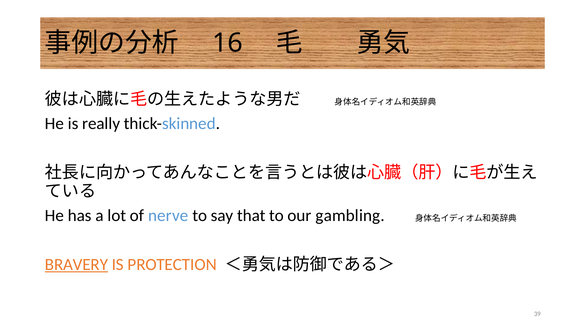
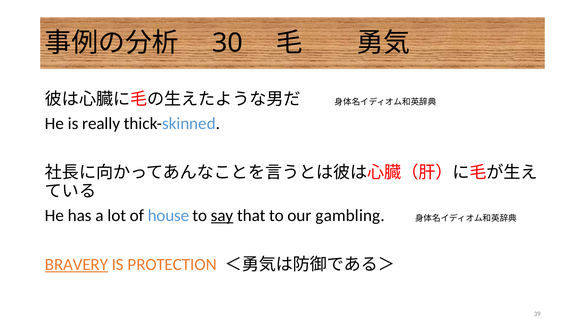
16: 16 -> 30 (227, 43)
nerve: nerve -> house (168, 216)
say underline: none -> present (222, 216)
